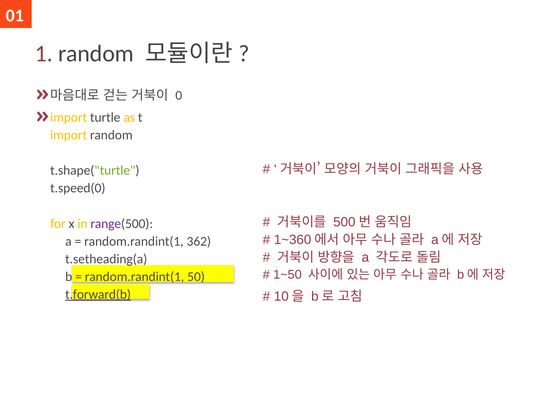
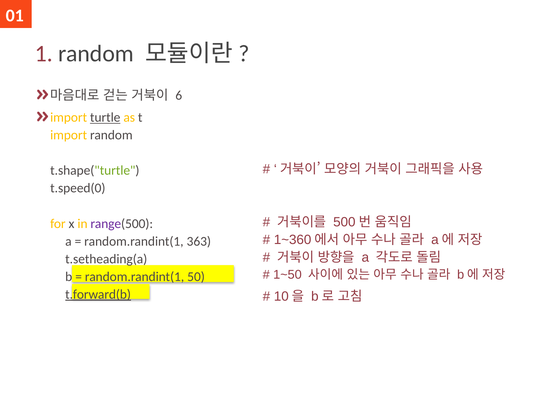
0: 0 -> 6 (179, 95)
turtle underline: none -> present (105, 117)
362: 362 -> 363 (199, 241)
